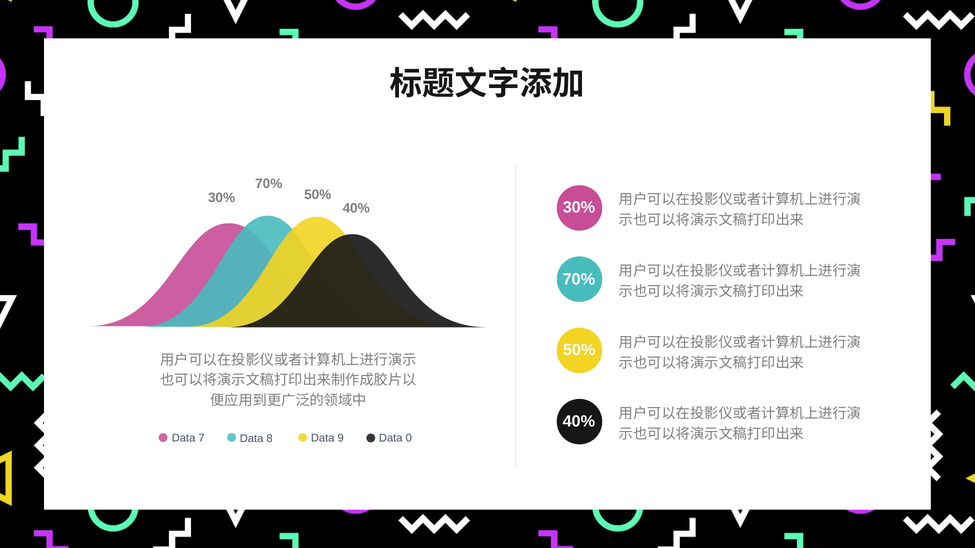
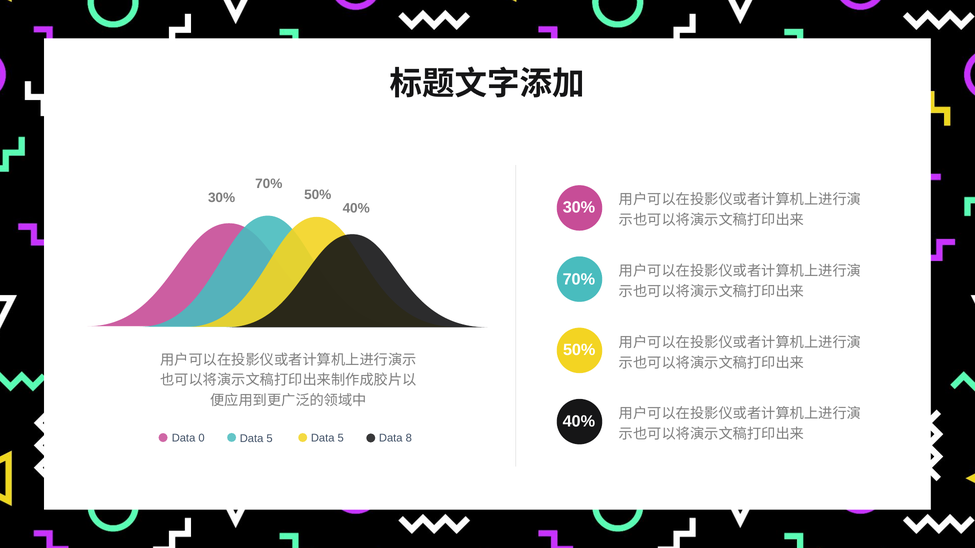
7: 7 -> 0 (202, 438)
8: 8 -> 5 (270, 439)
9: 9 -> 5 (341, 439)
0: 0 -> 8 (409, 439)
